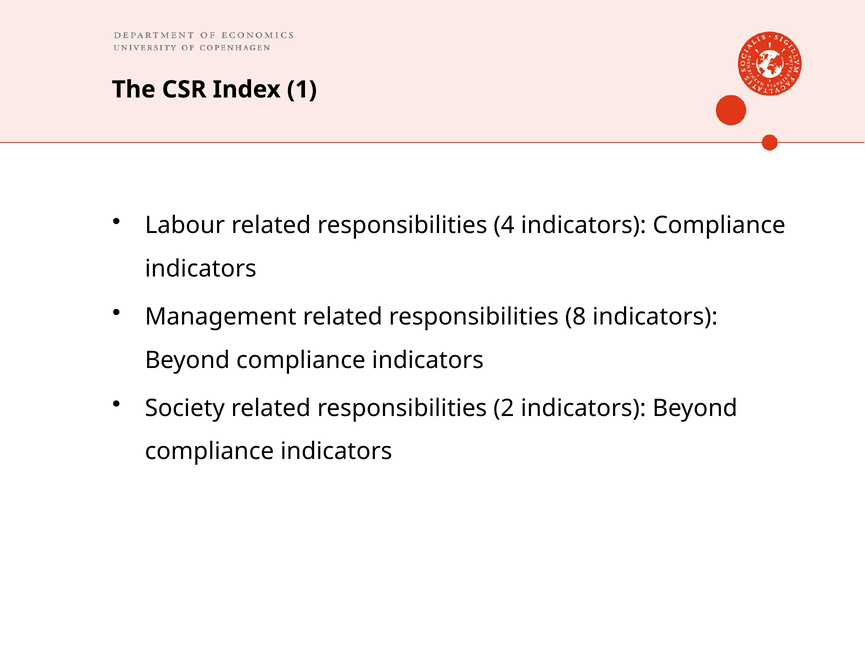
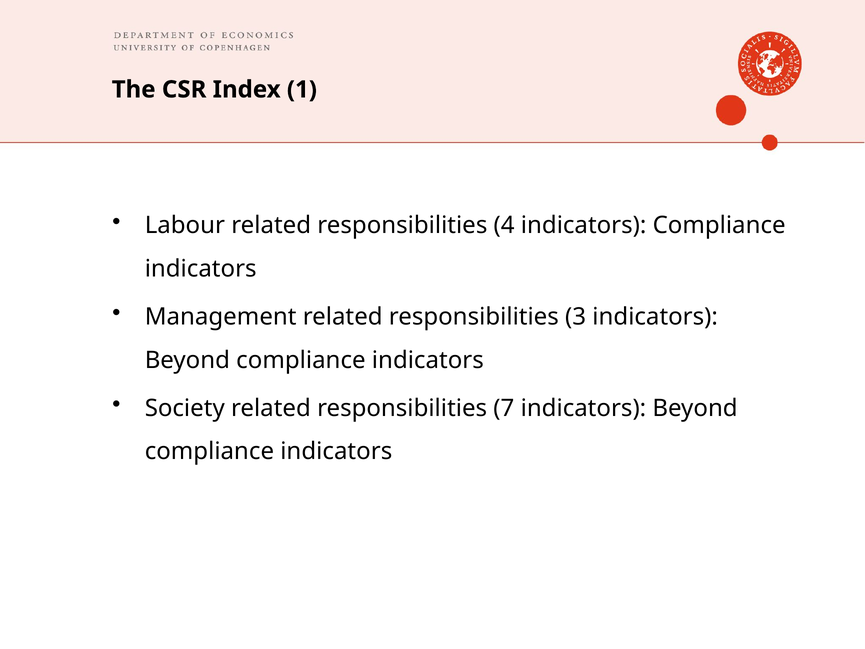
8: 8 -> 3 (576, 317)
2: 2 -> 7 (504, 408)
